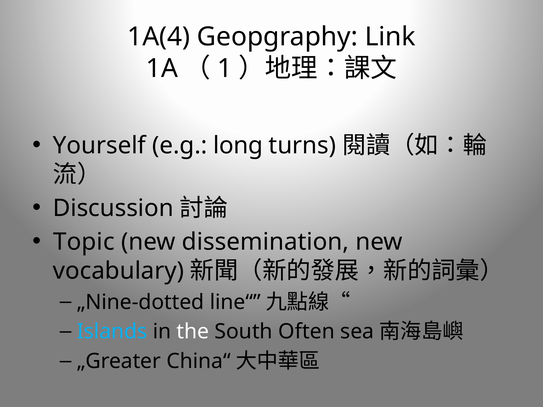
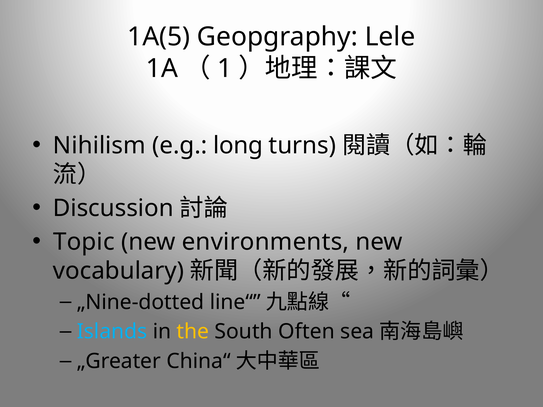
1A(4: 1A(4 -> 1A(5 (159, 37)
Link: Link -> Lele (390, 37)
Yourself: Yourself -> Nihilism (99, 146)
dissemination: dissemination -> environments (265, 242)
the colour: white -> yellow (193, 332)
